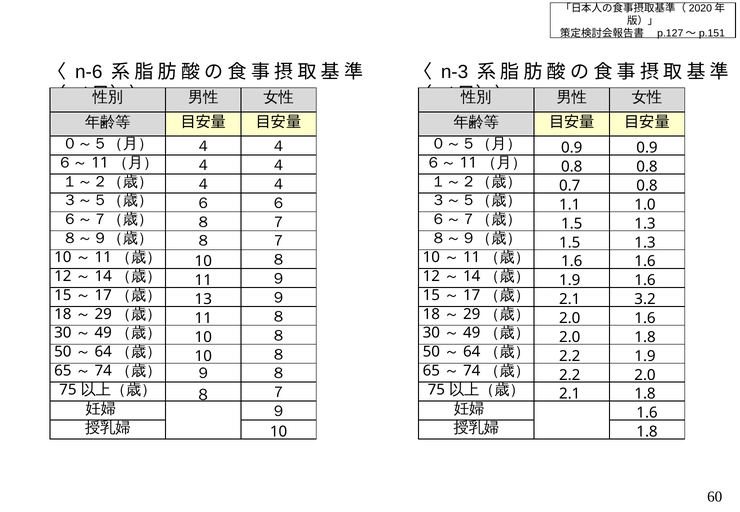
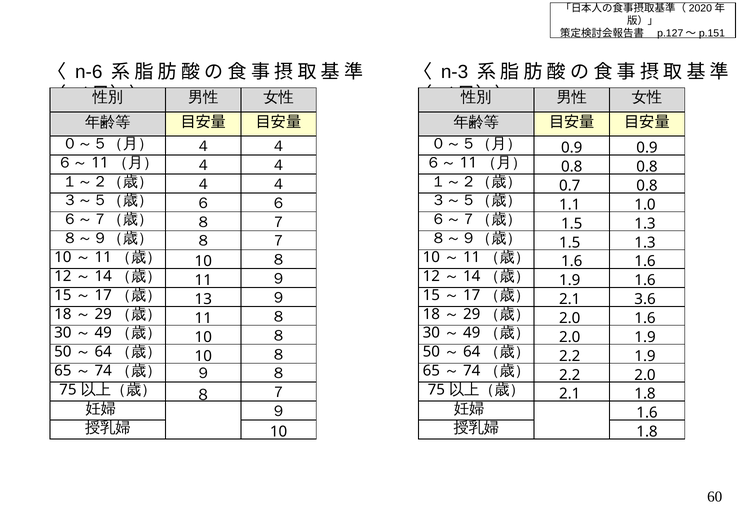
3.2: 3.2 -> 3.6 (645, 299)
2.0 1.8: 1.8 -> 1.9 (645, 337)
